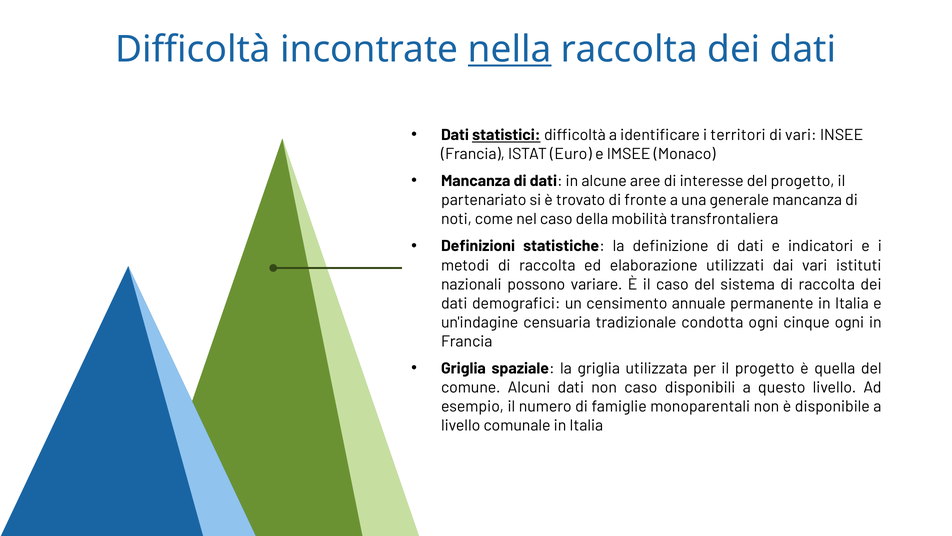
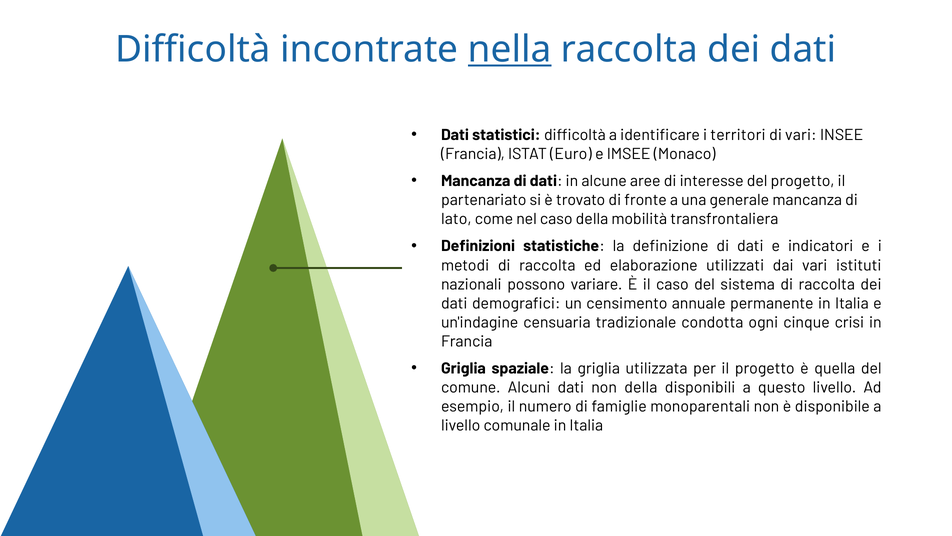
statistici underline: present -> none (506, 135)
noti: noti -> lato (456, 219)
cinque ogni: ogni -> crisi (849, 322)
non caso: caso -> della (641, 387)
